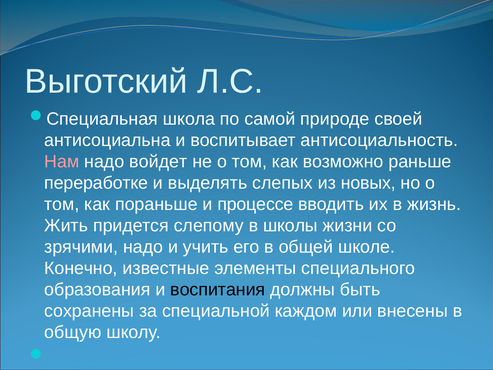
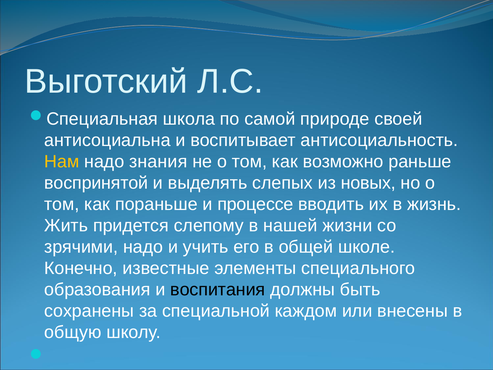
Нам colour: pink -> yellow (62, 161)
войдет: войдет -> знания (158, 161)
переработке: переработке -> воспринятой (96, 183)
школы: школы -> нашей (290, 225)
